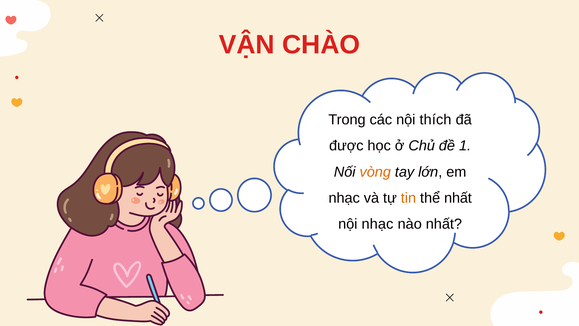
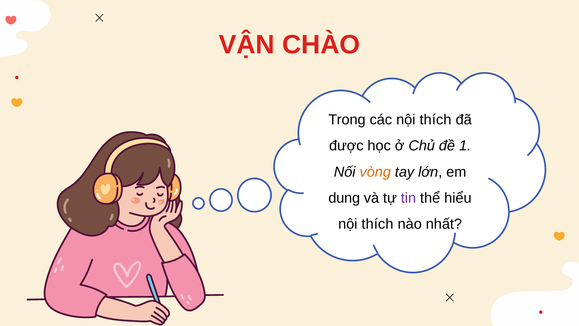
nhạc: nhạc -> dung (344, 198)
tin colour: orange -> purple (408, 198)
thể nhất: nhất -> hiểu (458, 198)
nhạc: nhạc -> thích (377, 224)
